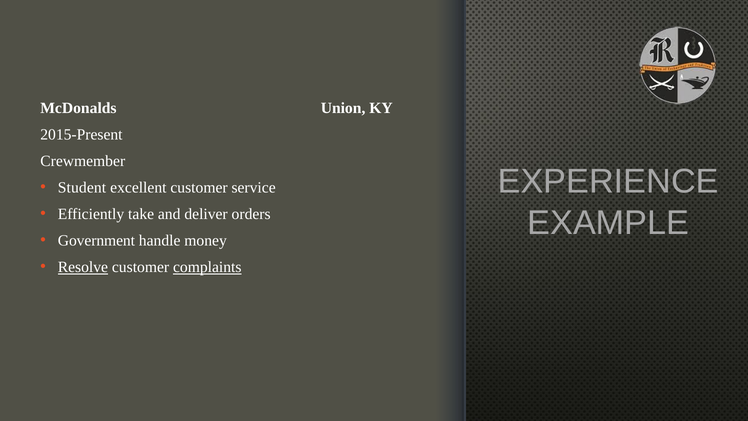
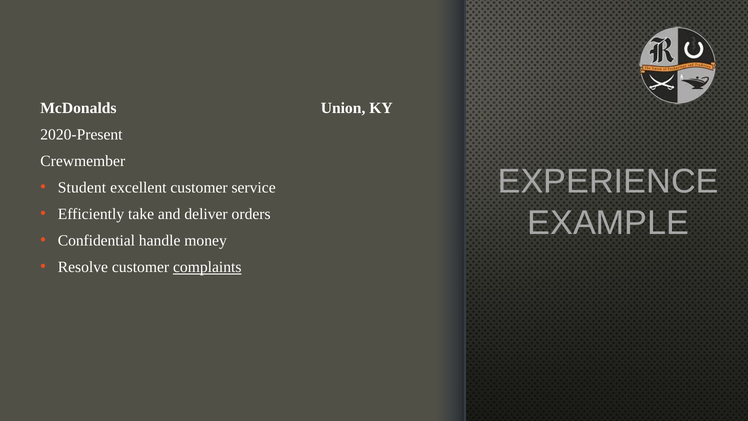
2015-Present: 2015-Present -> 2020-Present (81, 134)
Government: Government -> Confidential (96, 240)
Resolve underline: present -> none (83, 267)
